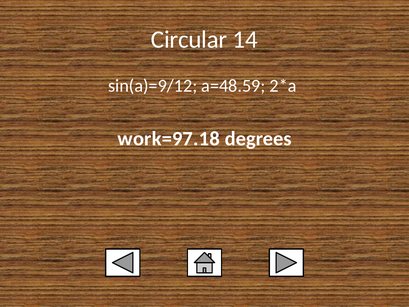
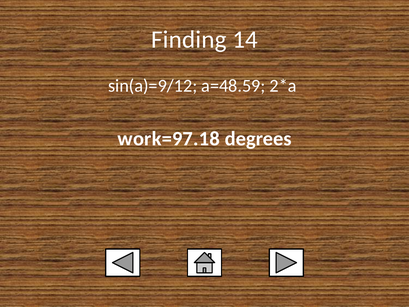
Circular: Circular -> Finding (189, 40)
